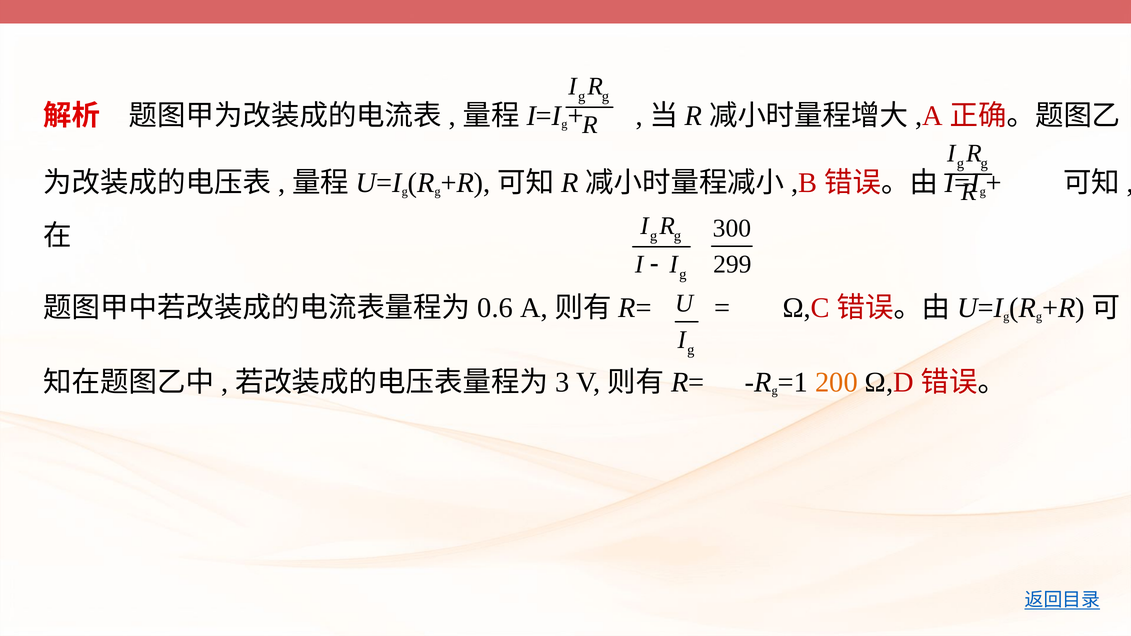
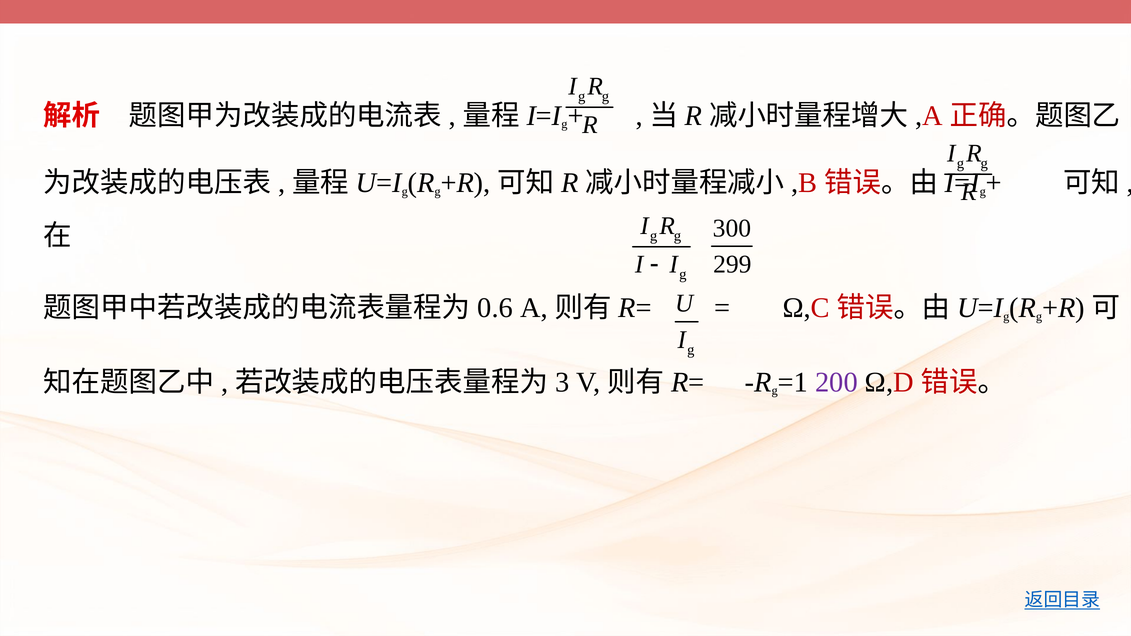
200 colour: orange -> purple (836, 382)
